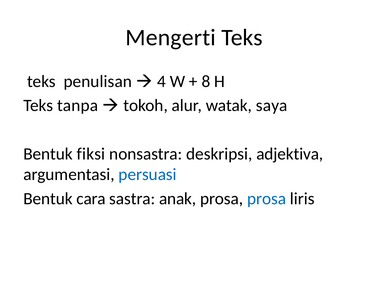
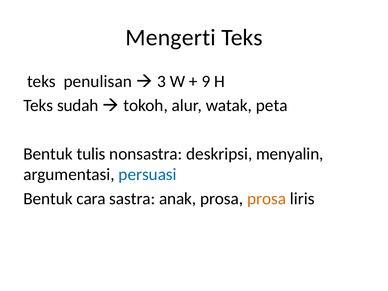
4: 4 -> 3 (162, 81)
8: 8 -> 9 (206, 81)
tanpa: tanpa -> sudah (78, 106)
saya: saya -> peta (272, 106)
fiksi: fiksi -> tulis (91, 154)
adjektiva: adjektiva -> menyalin (290, 154)
prosa colour: blue -> orange (267, 199)
